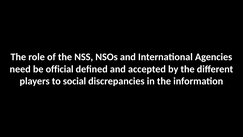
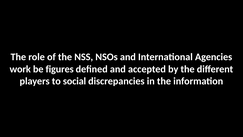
need: need -> work (20, 69)
official: official -> figures (60, 69)
